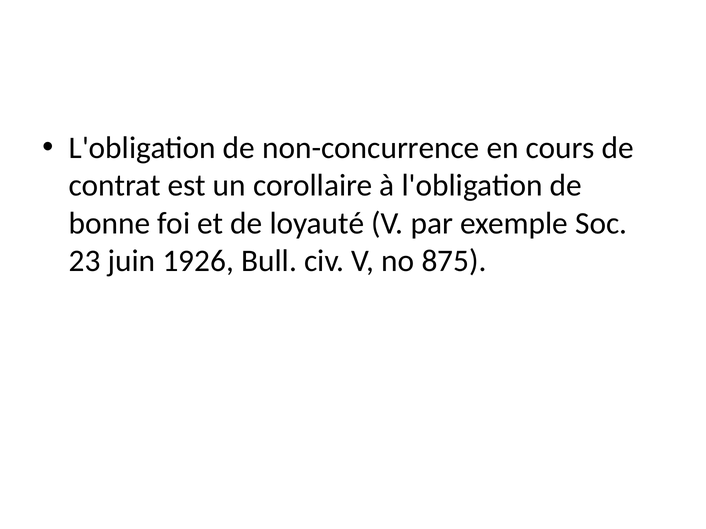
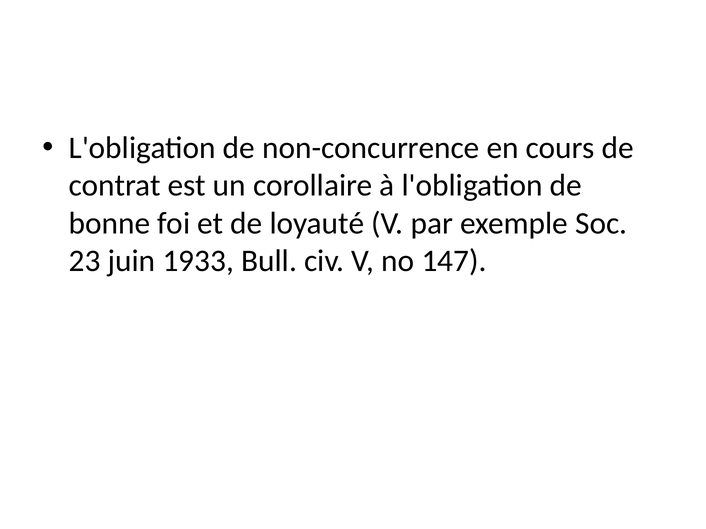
1926: 1926 -> 1933 (198, 261)
875: 875 -> 147 (454, 261)
